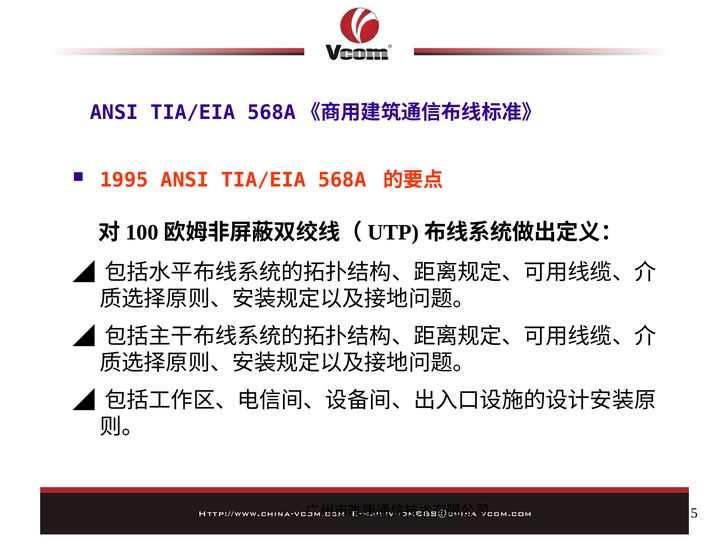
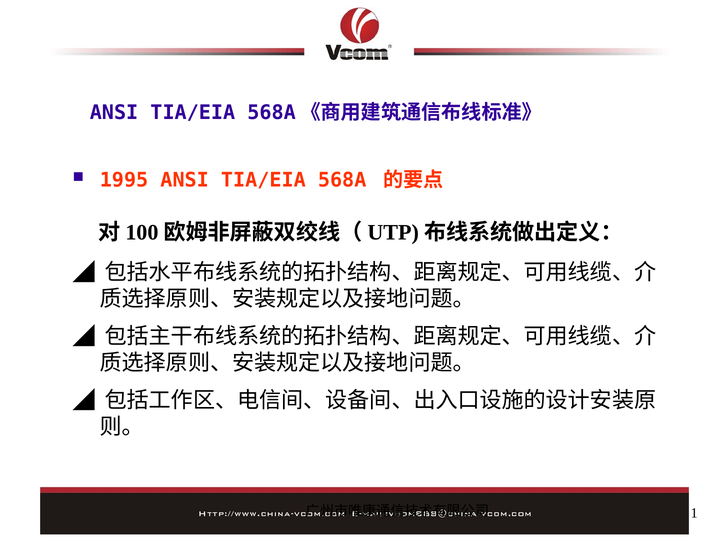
5: 5 -> 1 (694, 513)
